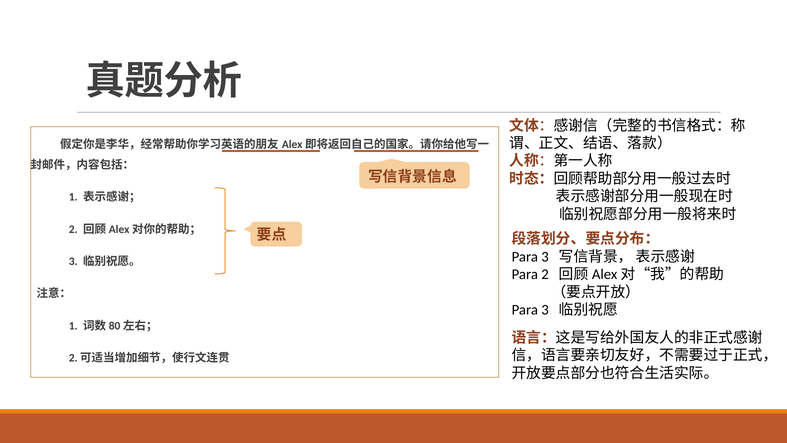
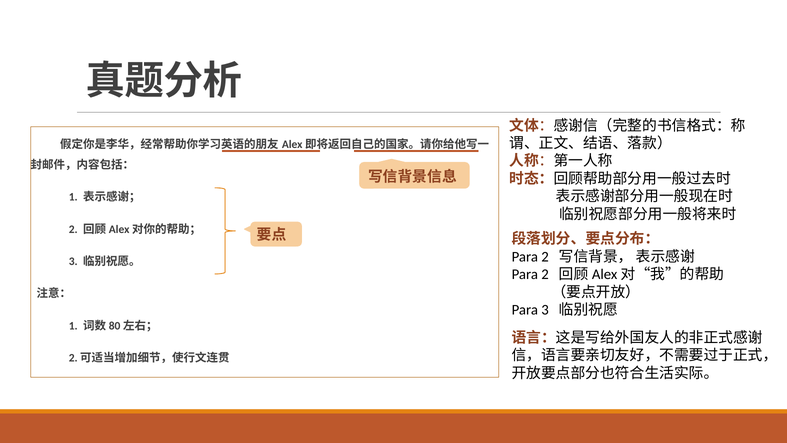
3: 3 -> 2 (545, 257)
